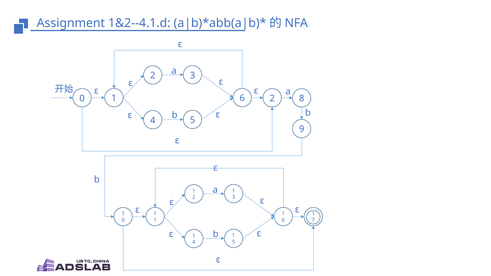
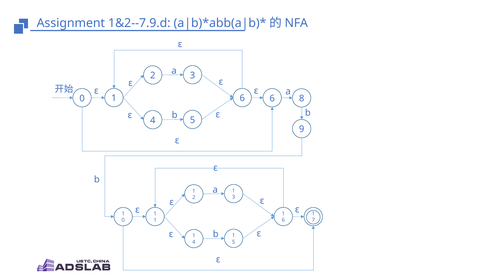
1&2--4.1.d: 1&2--4.1.d -> 1&2--7.9.d (139, 23)
0 2: 2 -> 6 (272, 98)
